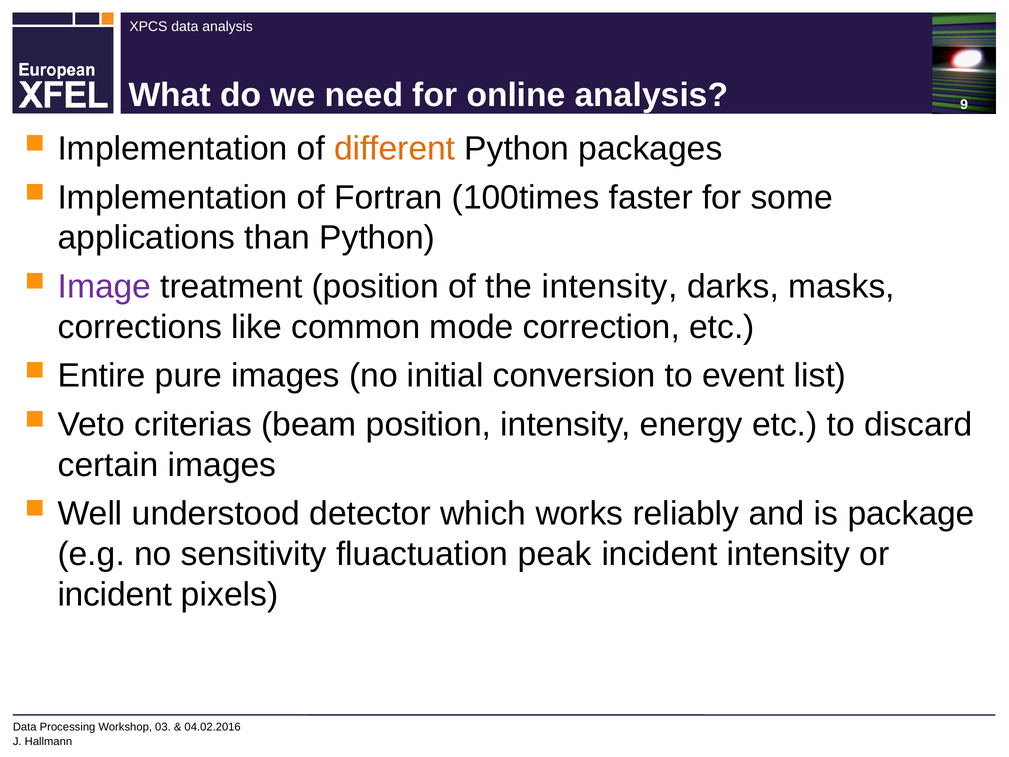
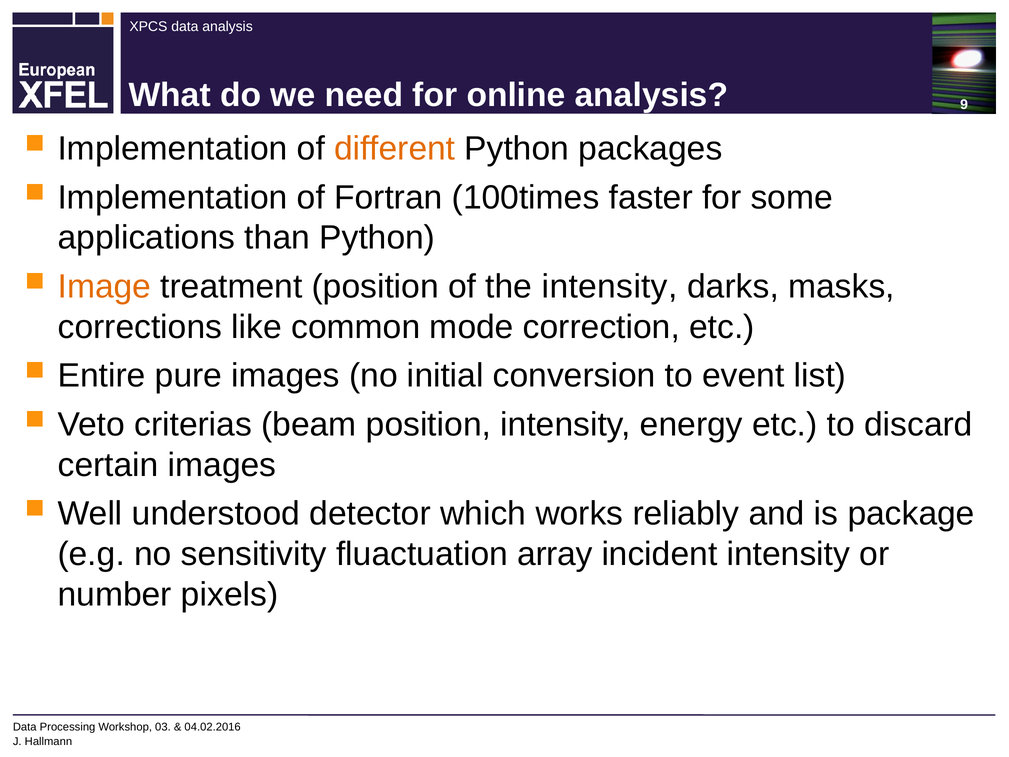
Image colour: purple -> orange (104, 287)
peak: peak -> array (555, 554)
incident: incident -> number (115, 594)
